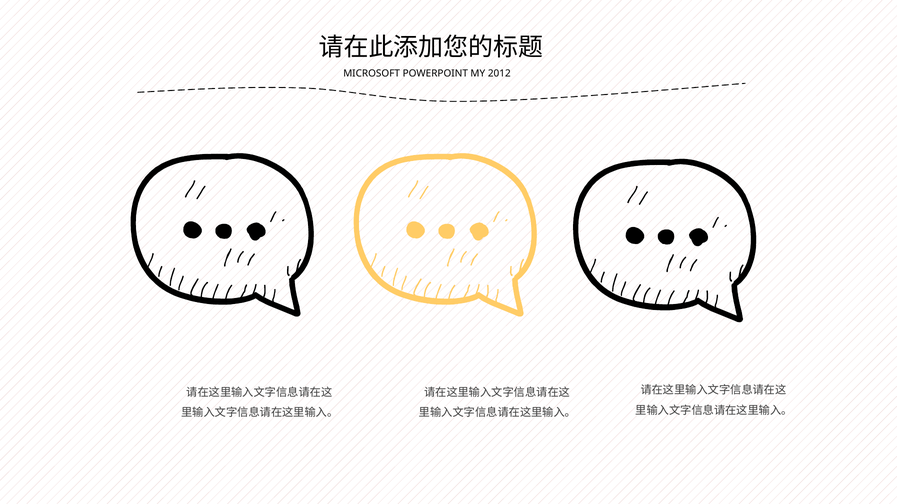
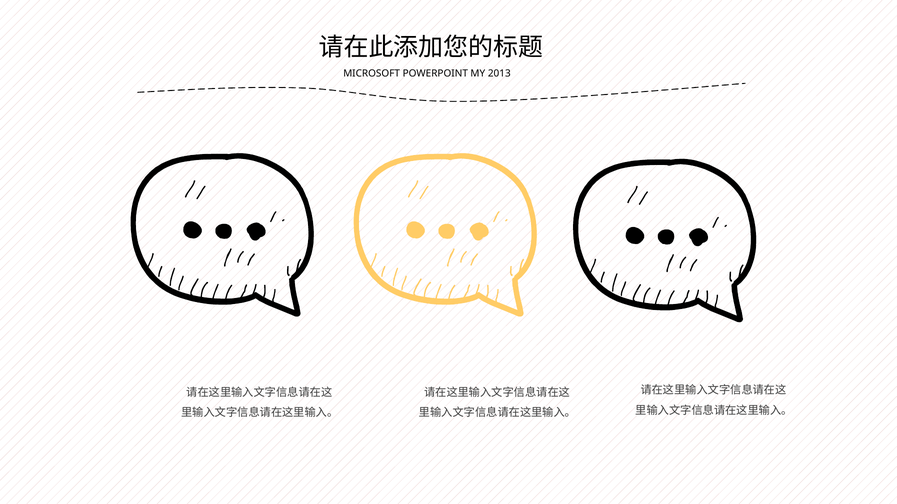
2012: 2012 -> 2013 (499, 73)
